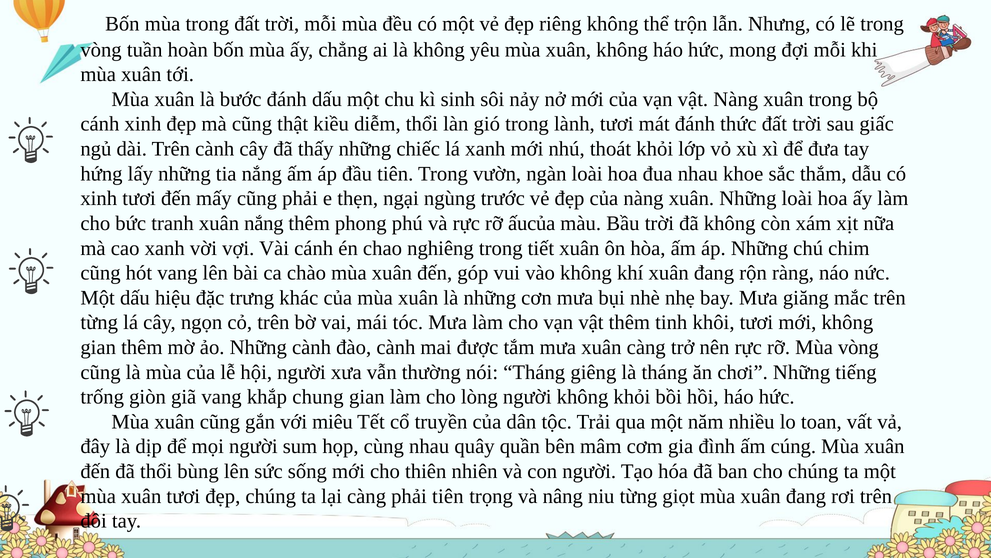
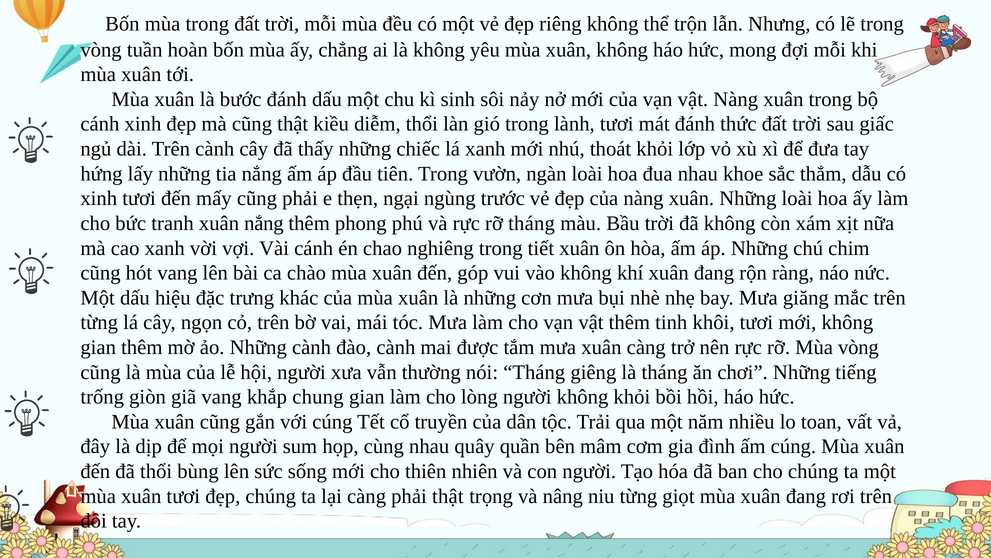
rỡ ấucủa: ấucủa -> tháng (532, 223)
với miêu: miêu -> cúng (332, 422)
phải tiên: tiên -> thật (448, 496)
